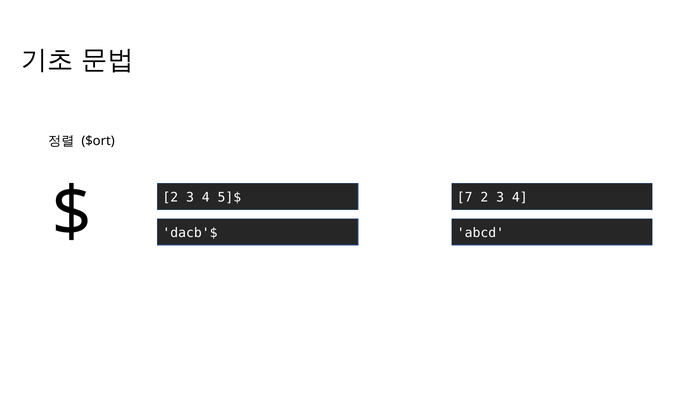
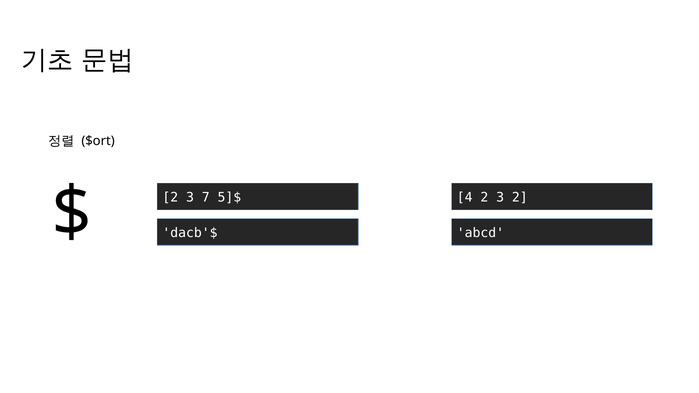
4: 4 -> 7 (206, 198)
7: 7 -> 4 (465, 198)
4: 4 -> 2 (520, 198)
